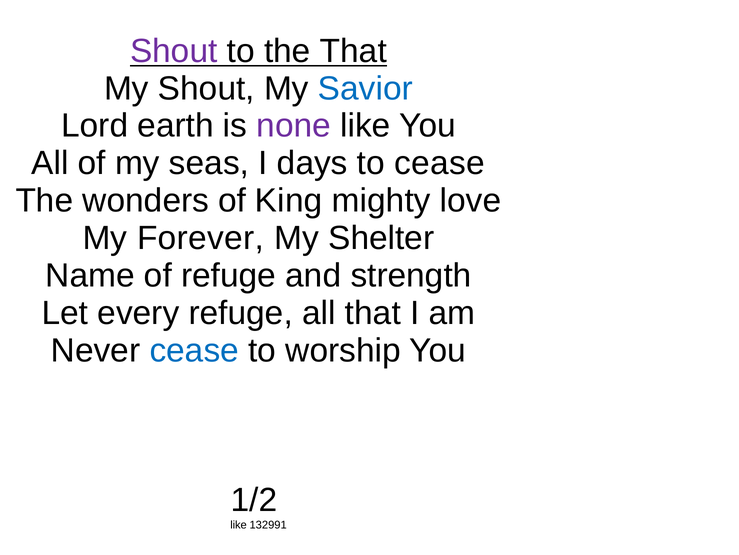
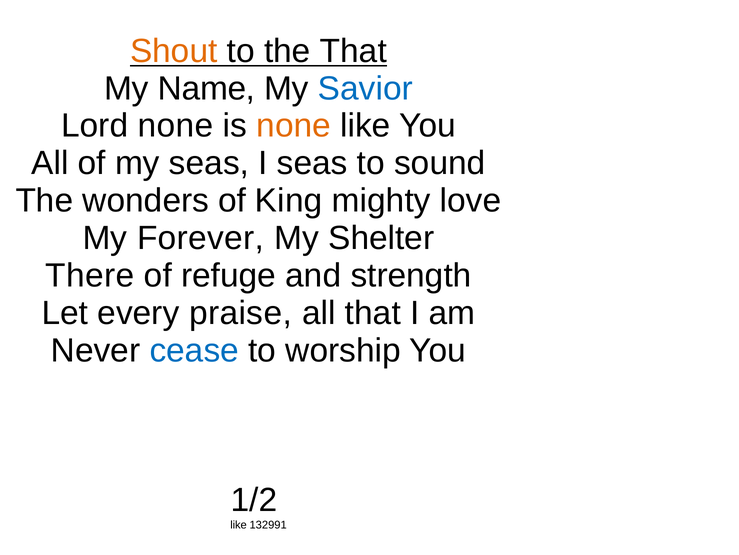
Shout colour: purple -> orange (174, 51)
My Shout: Shout -> Name (207, 88)
Lord earth: earth -> none (175, 126)
none colour: purple -> orange (294, 126)
I days: days -> seas (312, 163)
to cease: cease -> sound (440, 163)
Name: Name -> There (90, 275)
every refuge: refuge -> praise (241, 313)
